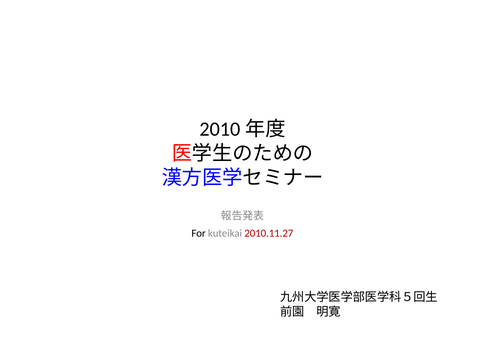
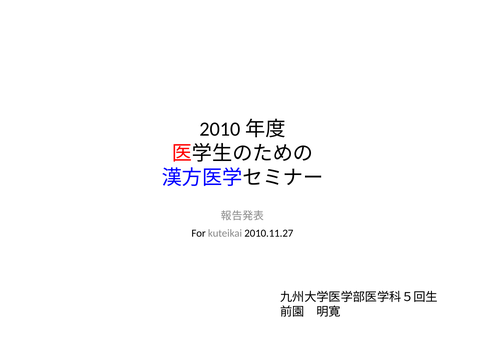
2010.11.27 colour: red -> black (269, 233)
